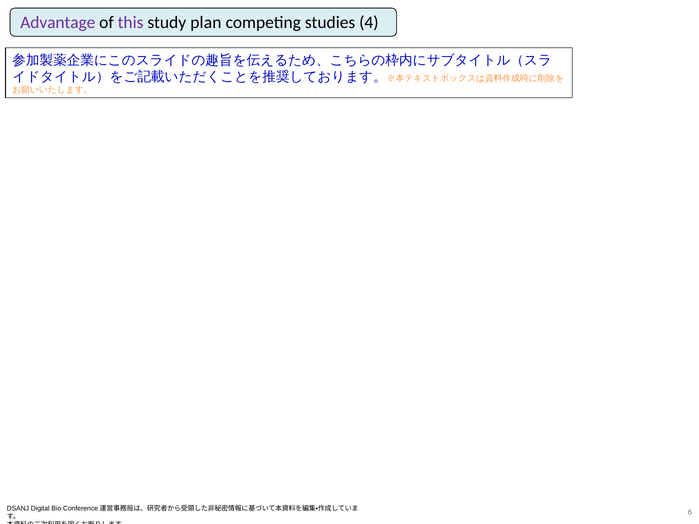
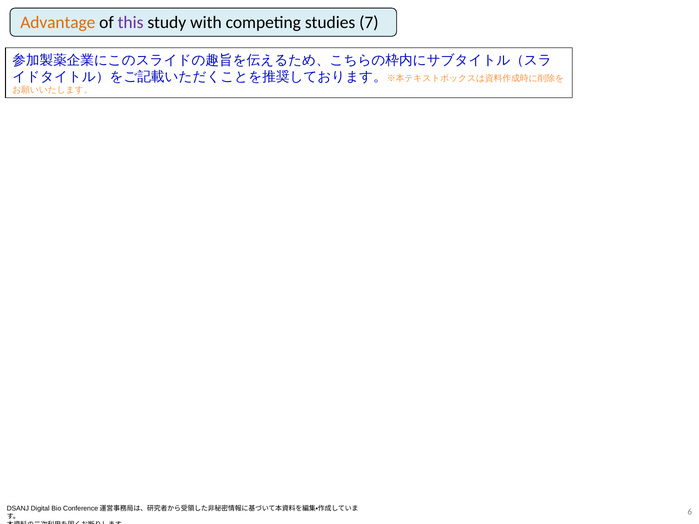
Advantage colour: purple -> orange (58, 22)
plan: plan -> with (206, 22)
4: 4 -> 7 (369, 22)
